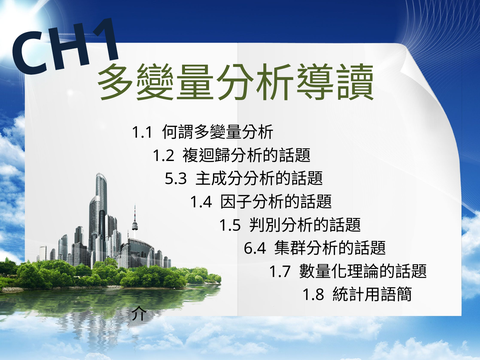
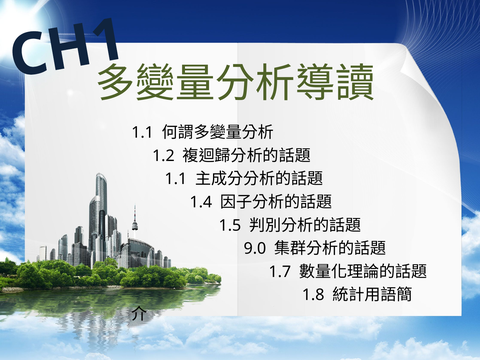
5.3: 5.3 -> 1.1 (176, 179)
6.4: 6.4 -> 9.0 (255, 249)
